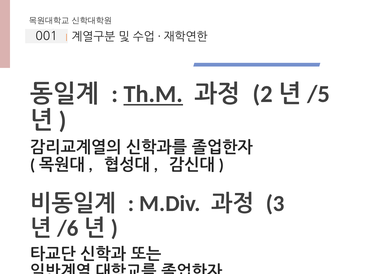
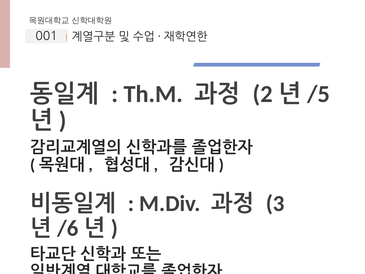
Th.M underline: present -> none (153, 94)
